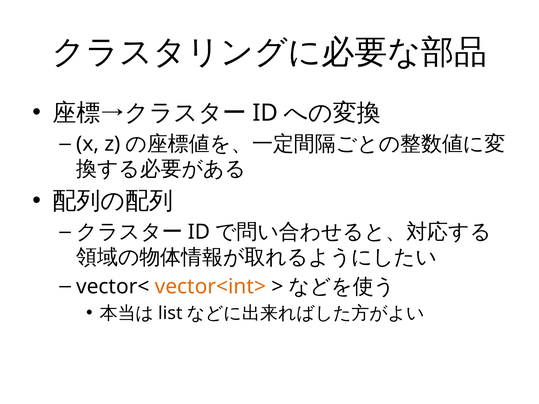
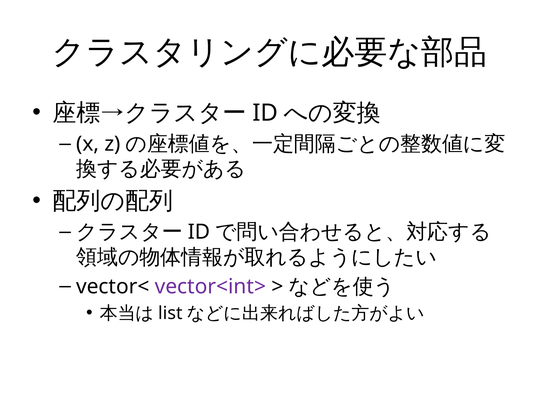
vector<int> colour: orange -> purple (210, 287)
